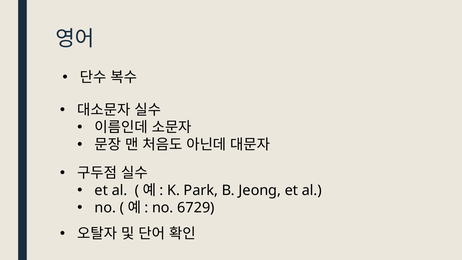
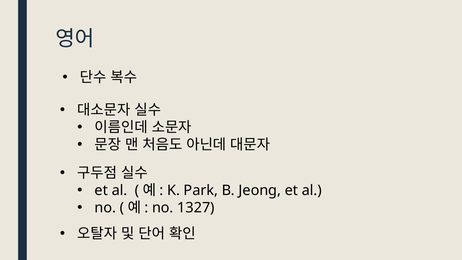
6729: 6729 -> 1327 (196, 208)
